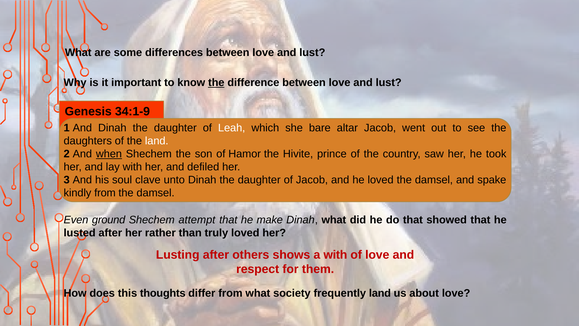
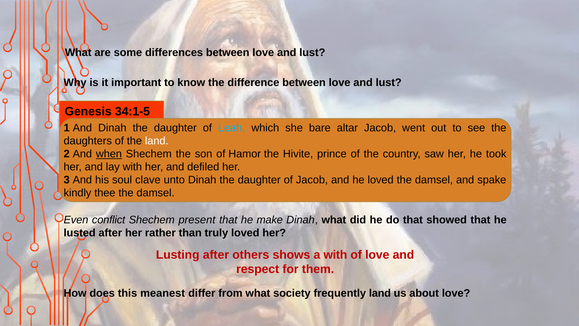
the underline: present -> none (216, 83)
34:1-9: 34:1-9 -> 34:1-5 (133, 112)
Leah colour: white -> light blue (232, 128)
kindly from: from -> thee (105, 193)
ground: ground -> conflict (109, 220)
attempt: attempt -> present (197, 220)
thoughts: thoughts -> meanest (163, 293)
